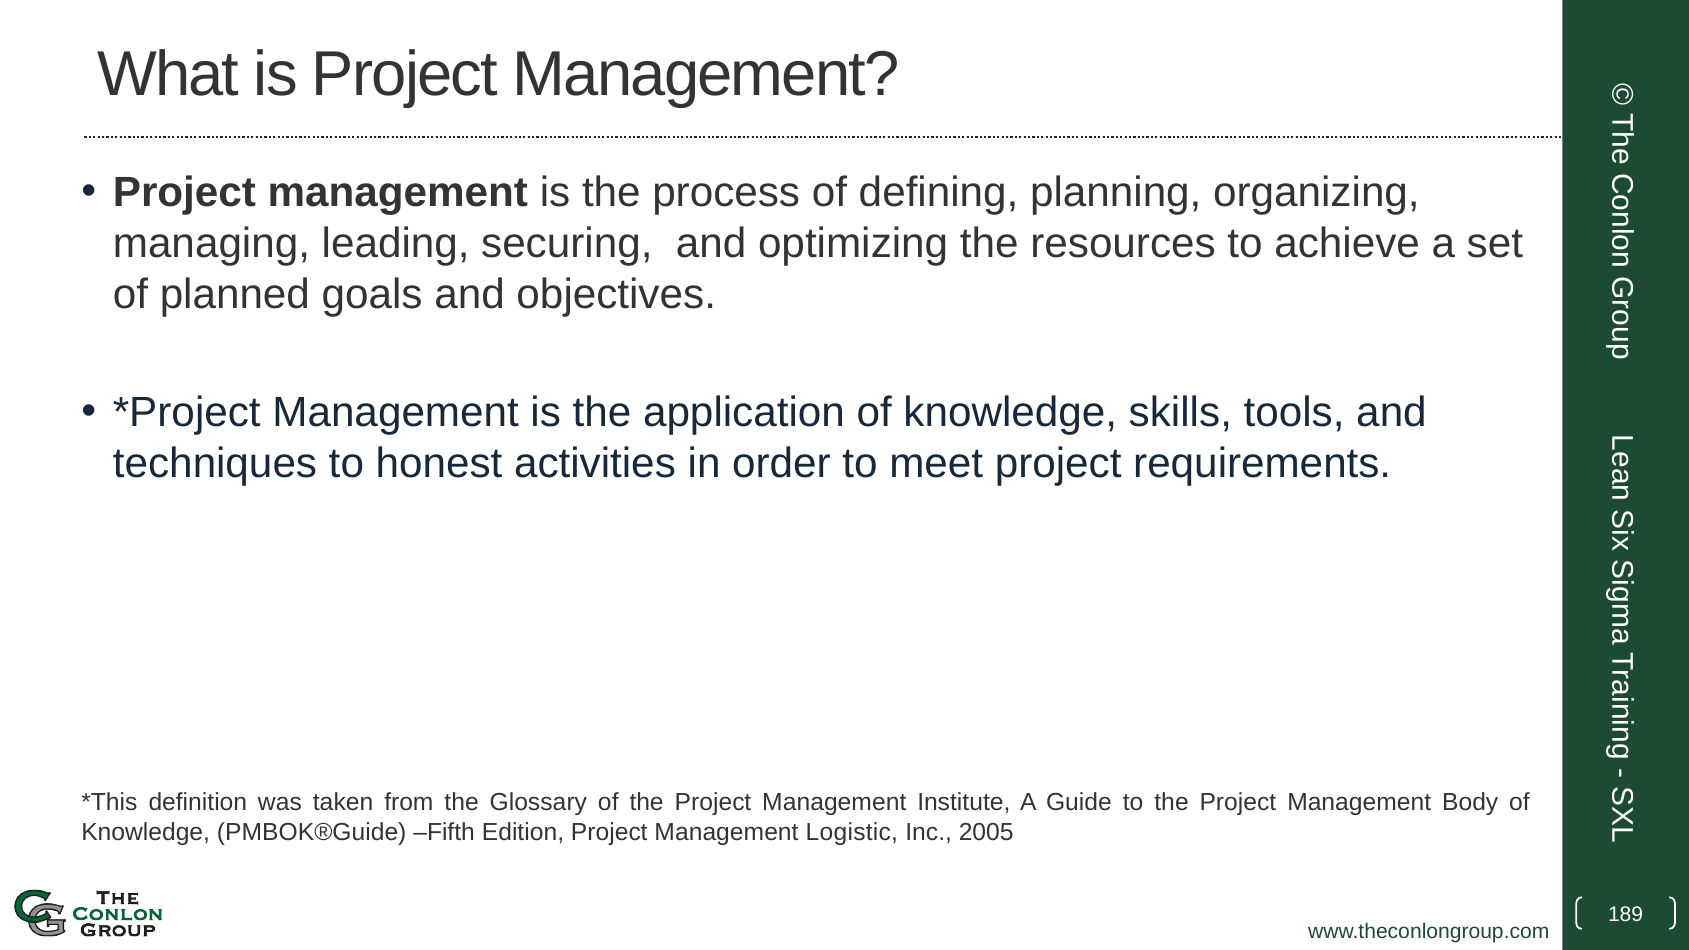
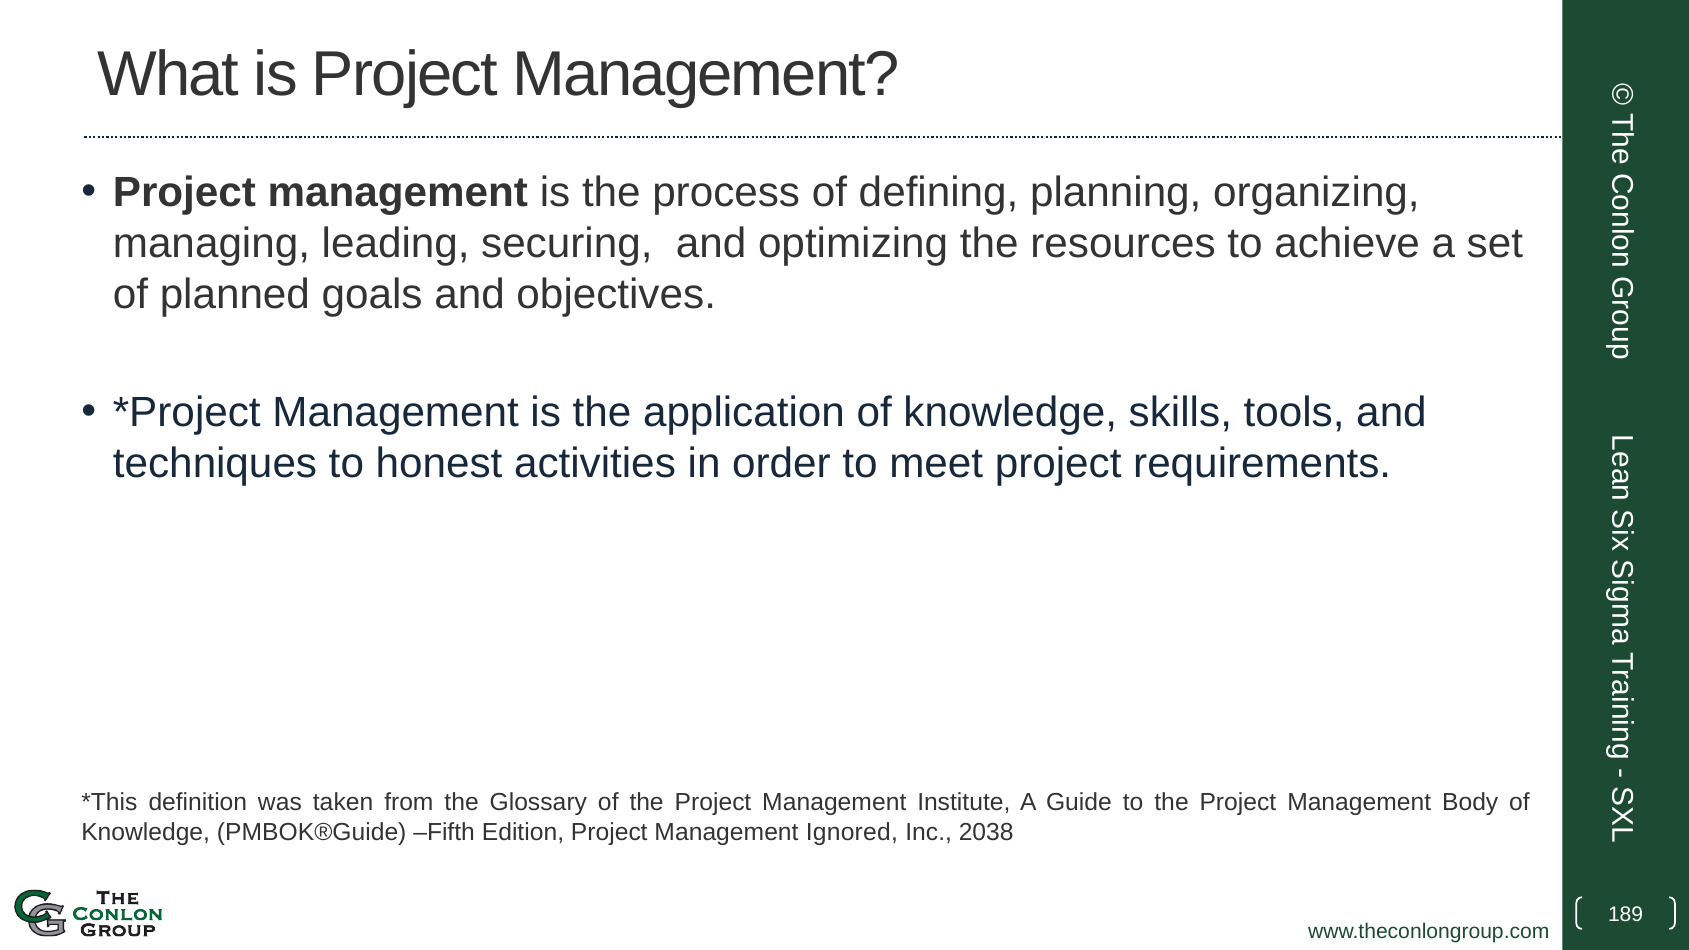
Logistic: Logistic -> Ignored (852, 832)
2005: 2005 -> 2038 (986, 832)
